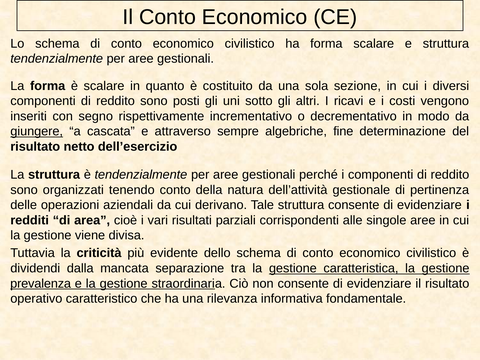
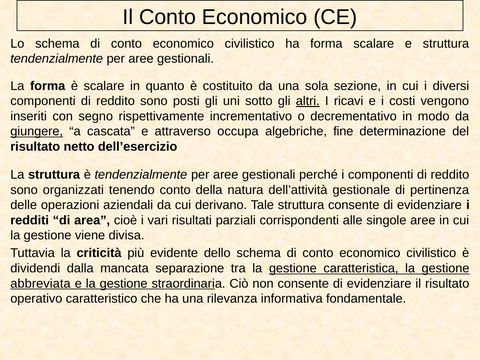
altri underline: none -> present (308, 101)
sempre: sempre -> occupa (238, 131)
prevalenza: prevalenza -> abbreviata (40, 284)
